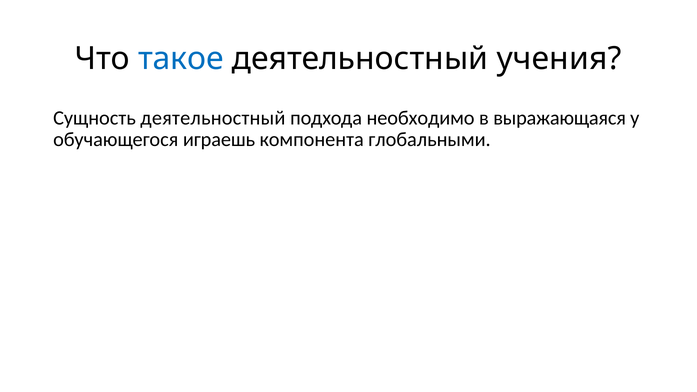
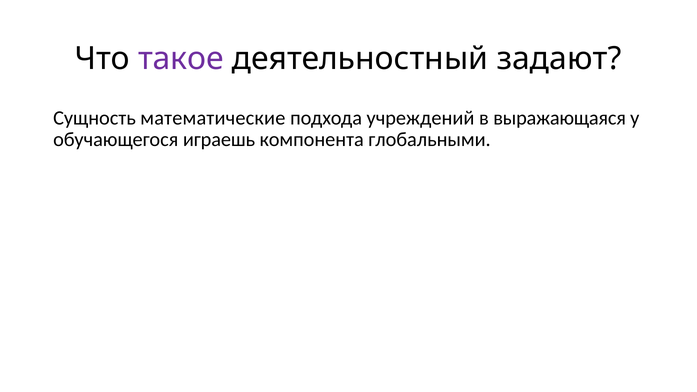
такое colour: blue -> purple (181, 59)
учения: учения -> задают (559, 59)
Сущность деятельностный: деятельностный -> математические (213, 118)
необходимо: необходимо -> учреждений (420, 118)
